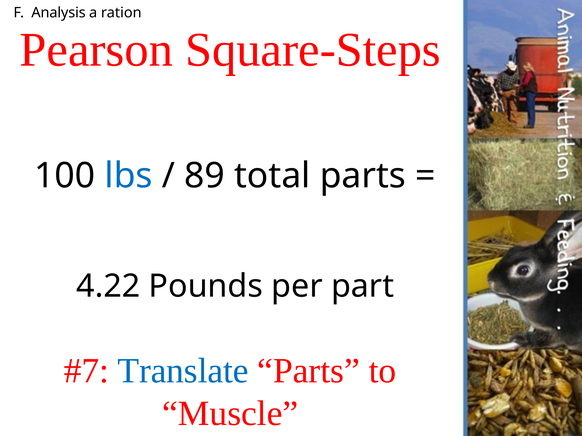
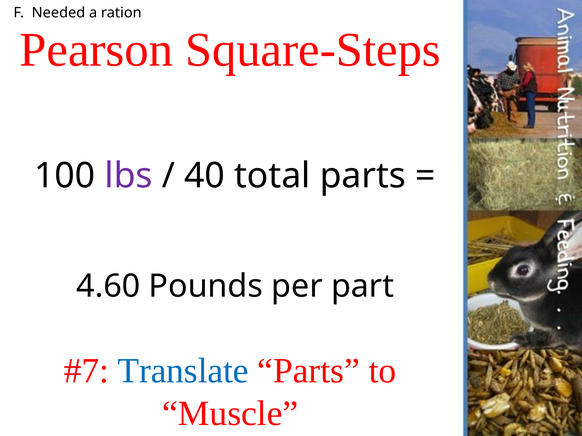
Analysis: Analysis -> Needed (58, 13)
lbs colour: blue -> purple (129, 176)
89: 89 -> 40 (205, 176)
4.22: 4.22 -> 4.60 (108, 286)
